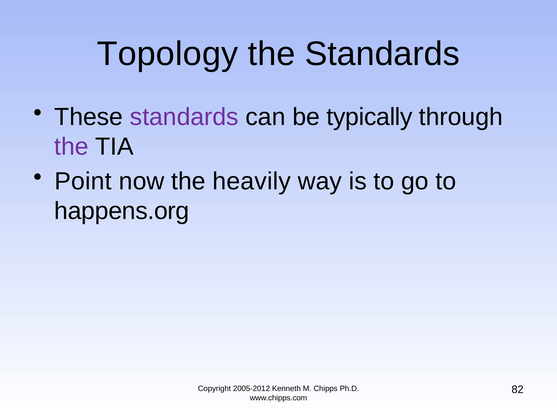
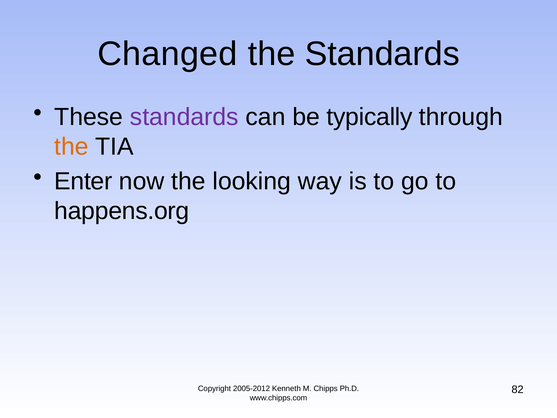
Topology: Topology -> Changed (167, 54)
the colour: purple -> orange (72, 147)
Point: Point -> Enter (83, 181)
heavily: heavily -> looking (252, 181)
